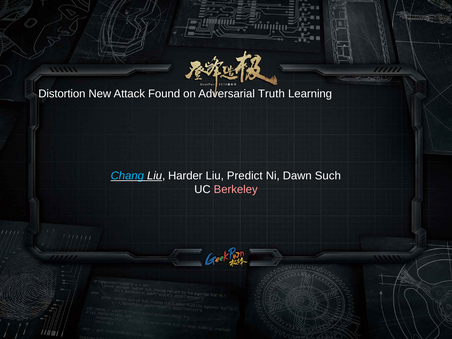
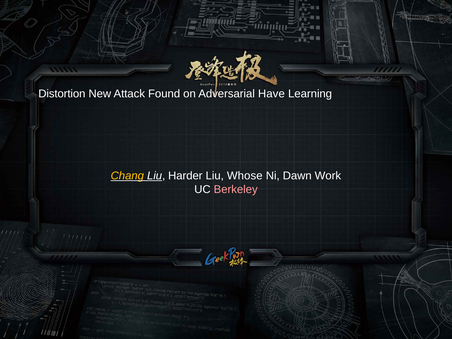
Truth: Truth -> Have (271, 94)
Chang colour: light blue -> yellow (127, 176)
Predict: Predict -> Whose (245, 176)
Such: Such -> Work (328, 176)
